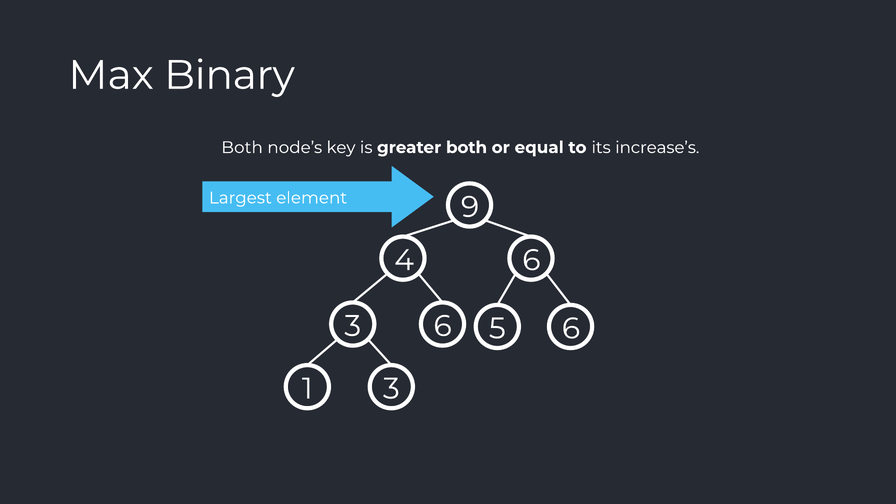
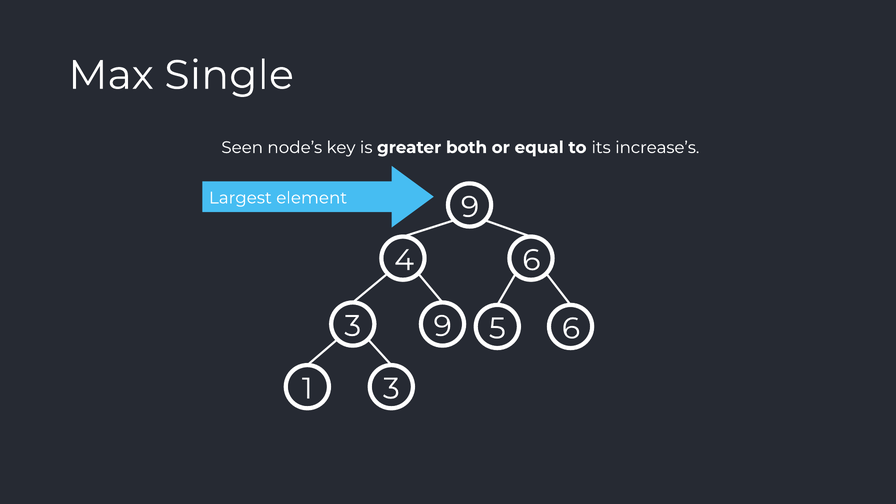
Binary: Binary -> Single (229, 75)
Both: Both -> Seen (242, 148)
3 6: 6 -> 9 (443, 326)
